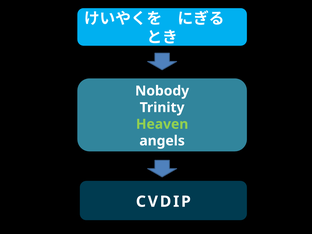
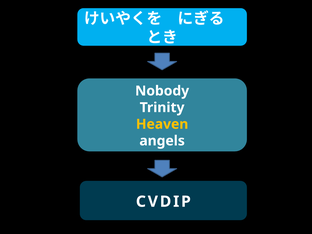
Heaven colour: light green -> yellow (162, 124)
